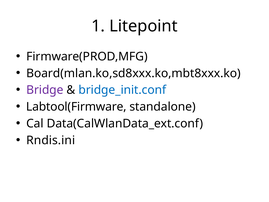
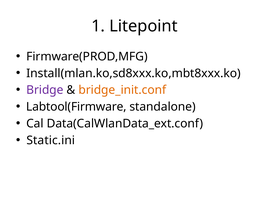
Board(mlan.ko,sd8xxx.ko,mbt8xxx.ko: Board(mlan.ko,sd8xxx.ko,mbt8xxx.ko -> Install(mlan.ko,sd8xxx.ko,mbt8xxx.ko (133, 73)
bridge_init.conf colour: blue -> orange (122, 90)
Rndis.ini: Rndis.ini -> Static.ini (51, 140)
